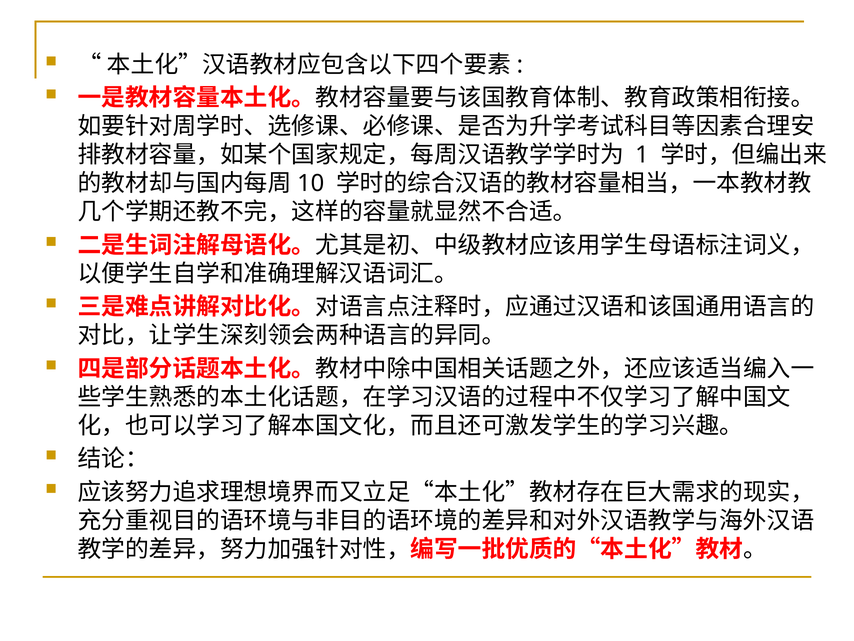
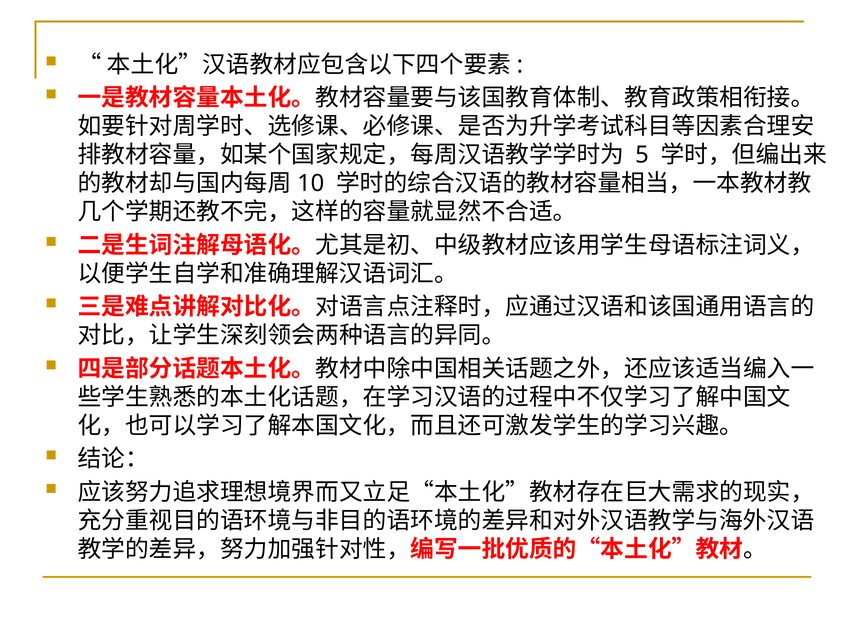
1: 1 -> 5 (642, 155)
